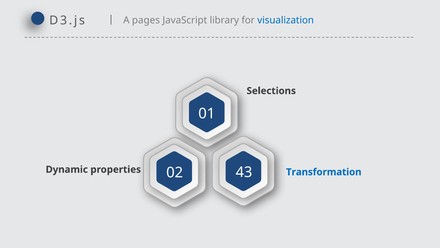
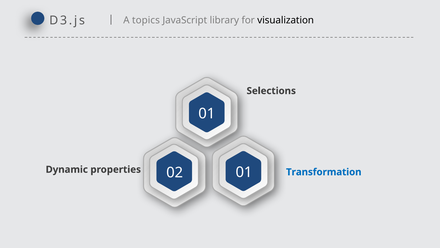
pages: pages -> topics (146, 20)
visualization colour: blue -> black (286, 20)
43: 43 -> 01 (244, 172)
